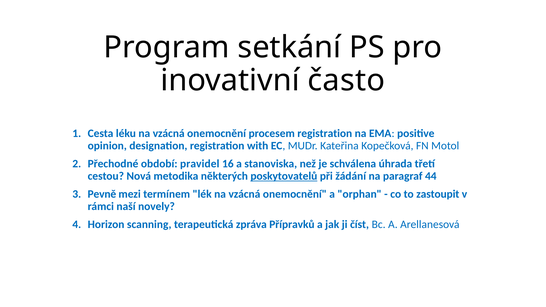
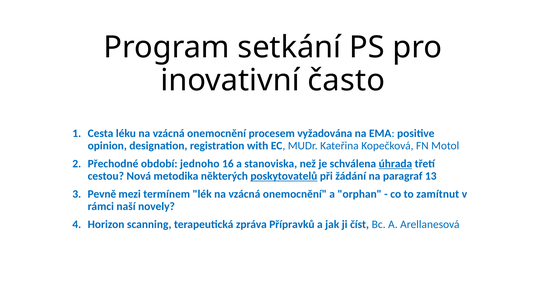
procesem registration: registration -> vyžadována (325, 134)
pravidel: pravidel -> jednoho (200, 164)
úhrada underline: none -> present (395, 164)
44: 44 -> 13 (431, 176)
zastoupit: zastoupit -> zamítnut (438, 194)
